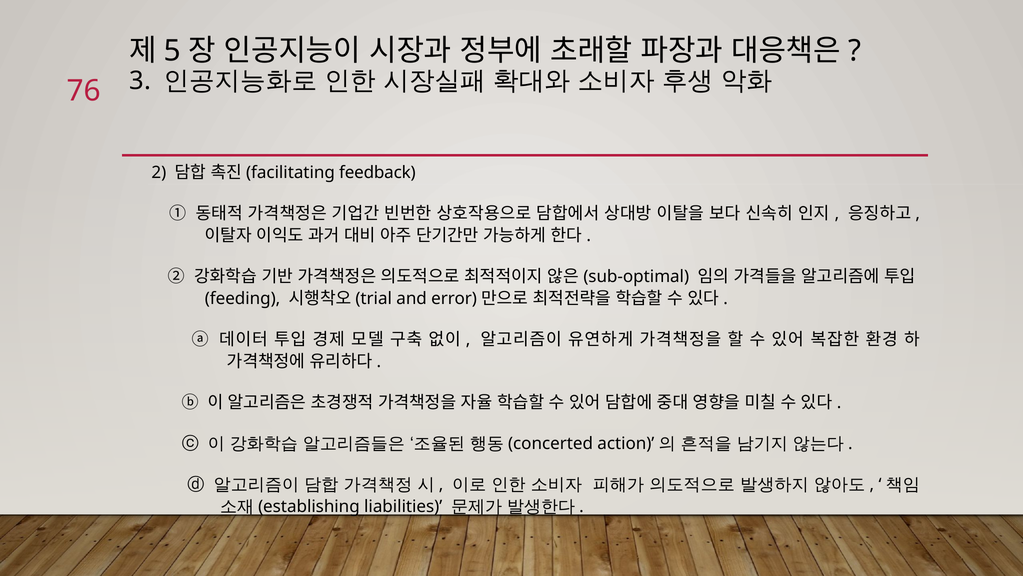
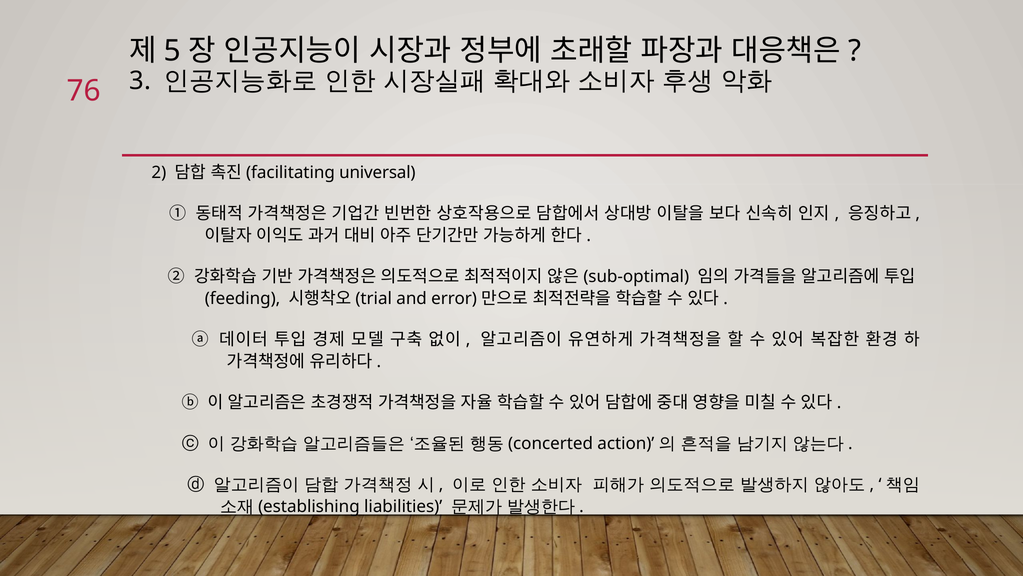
feedback: feedback -> universal (377, 173)
